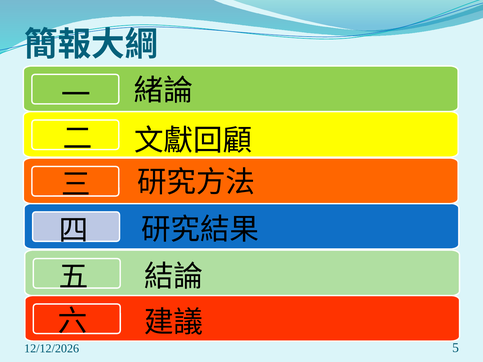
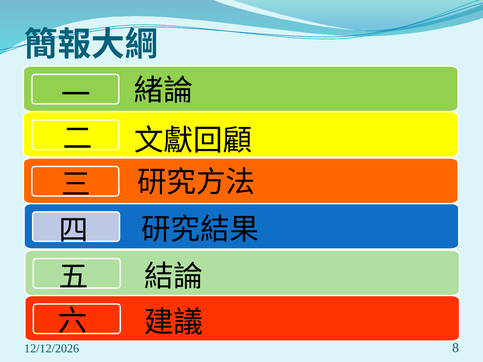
5: 5 -> 8 (456, 348)
